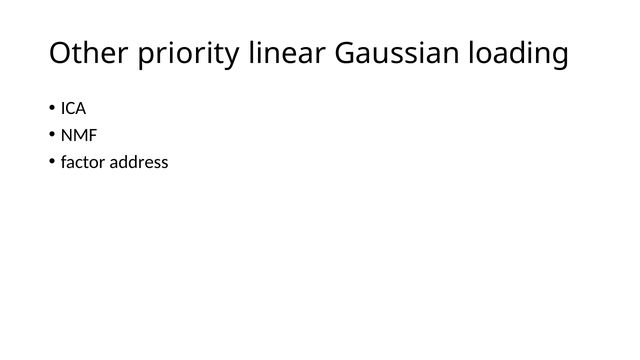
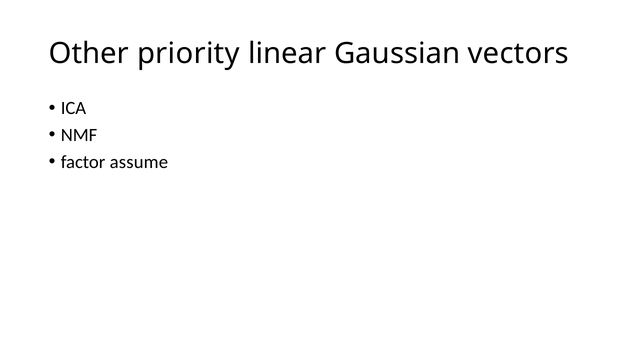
loading: loading -> vectors (518, 54)
address: address -> assume (139, 162)
